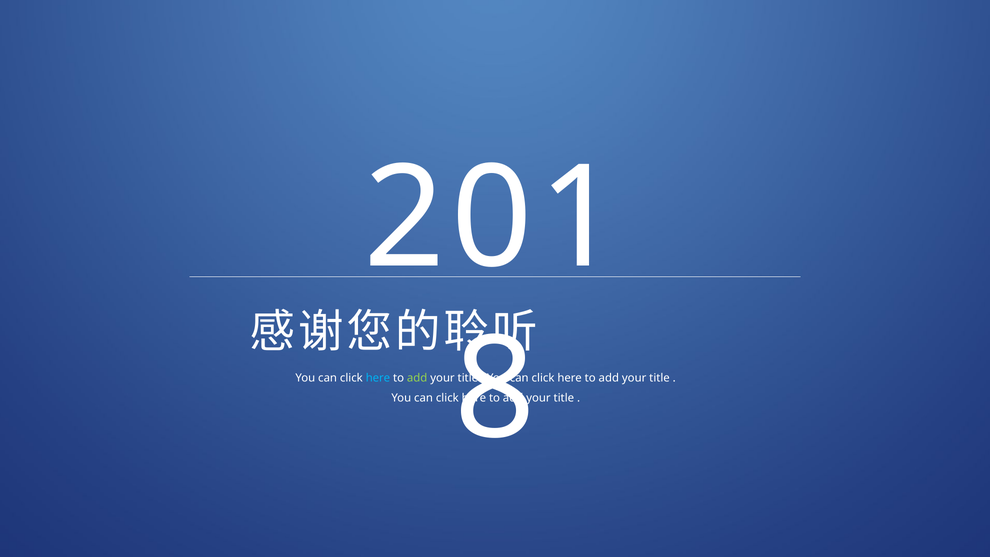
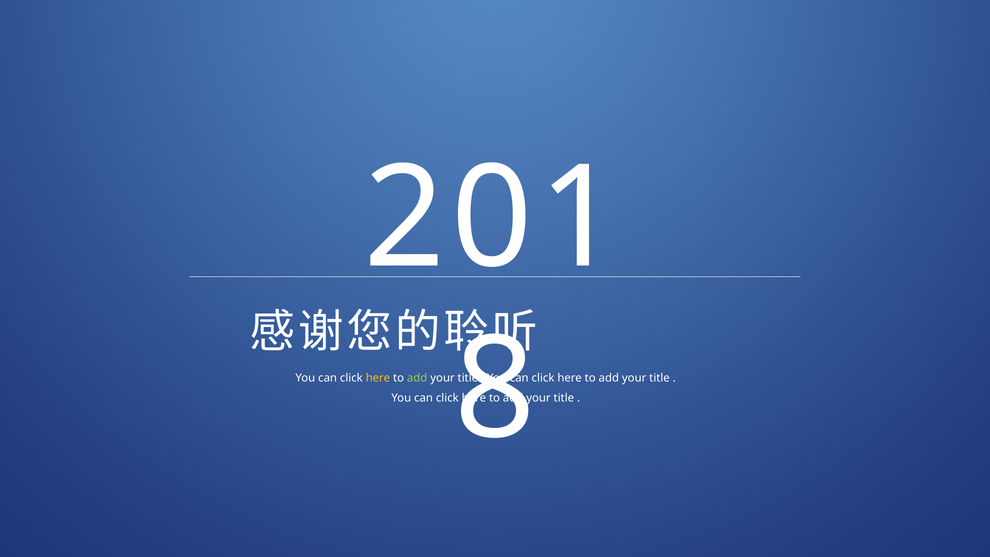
here colour: light blue -> yellow (378, 378)
